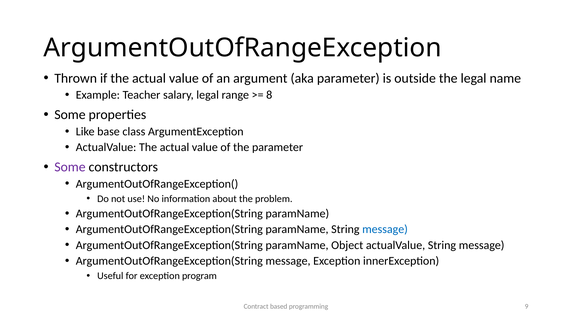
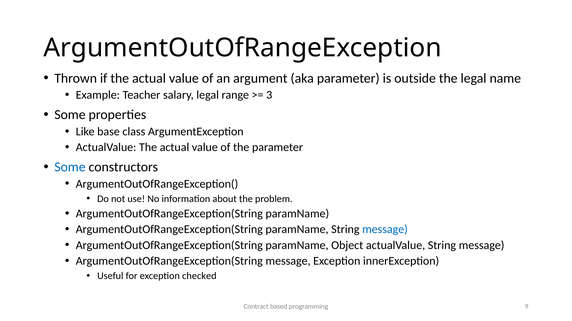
8: 8 -> 3 (269, 95)
Some colour: purple -> blue (70, 167)
program: program -> checked (199, 276)
